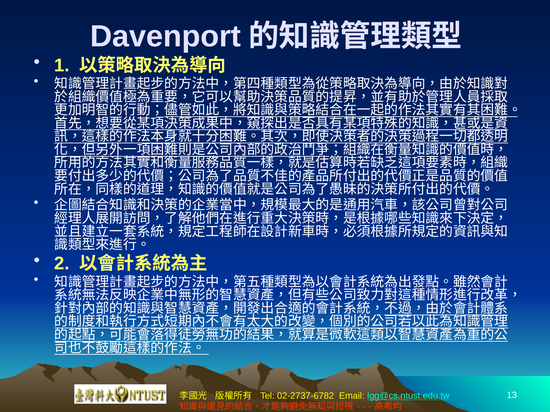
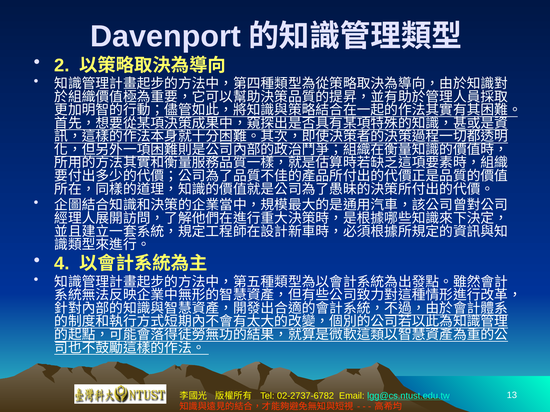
1: 1 -> 2 (62, 65)
2: 2 -> 4 (62, 264)
